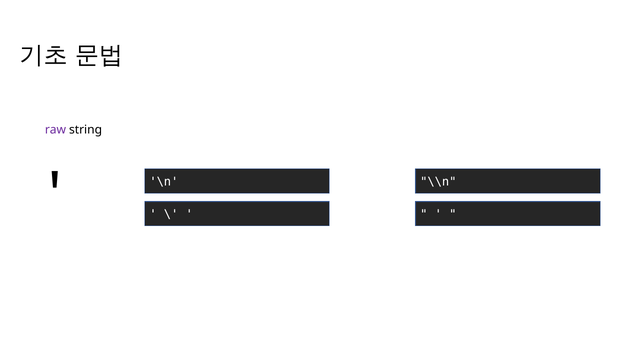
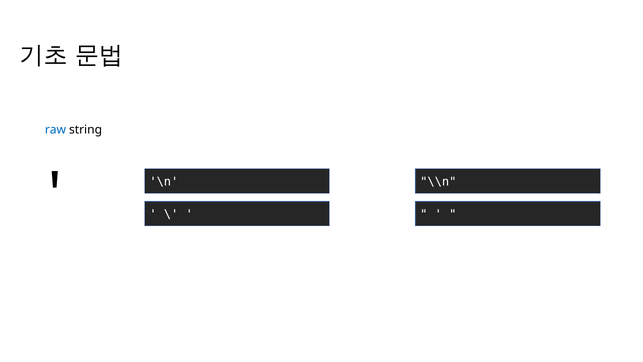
raw colour: purple -> blue (55, 130)
